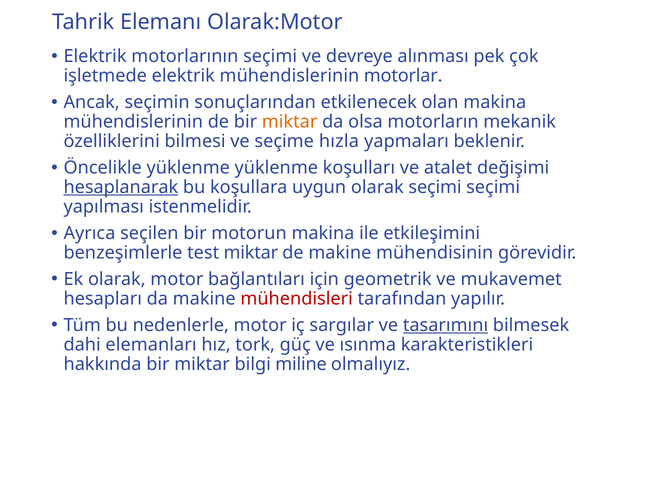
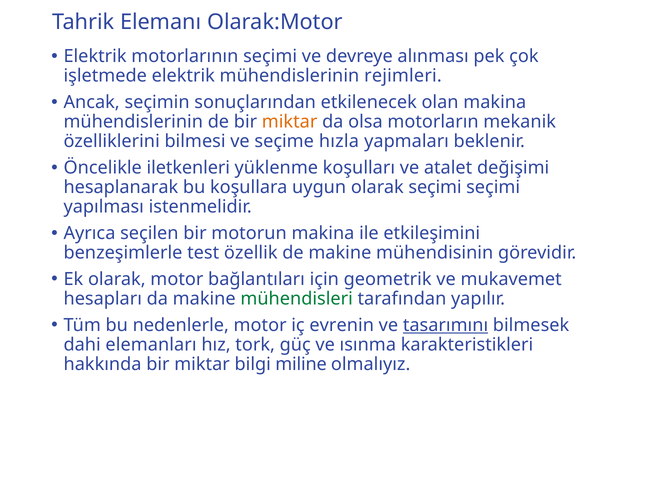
motorlar: motorlar -> rejimleri (403, 76)
Öncelikle yüklenme: yüklenme -> iletkenleri (188, 168)
hesaplanarak underline: present -> none (121, 187)
test miktar: miktar -> özellik (251, 253)
mühendisleri colour: red -> green (297, 299)
sargılar: sargılar -> evrenin (342, 325)
